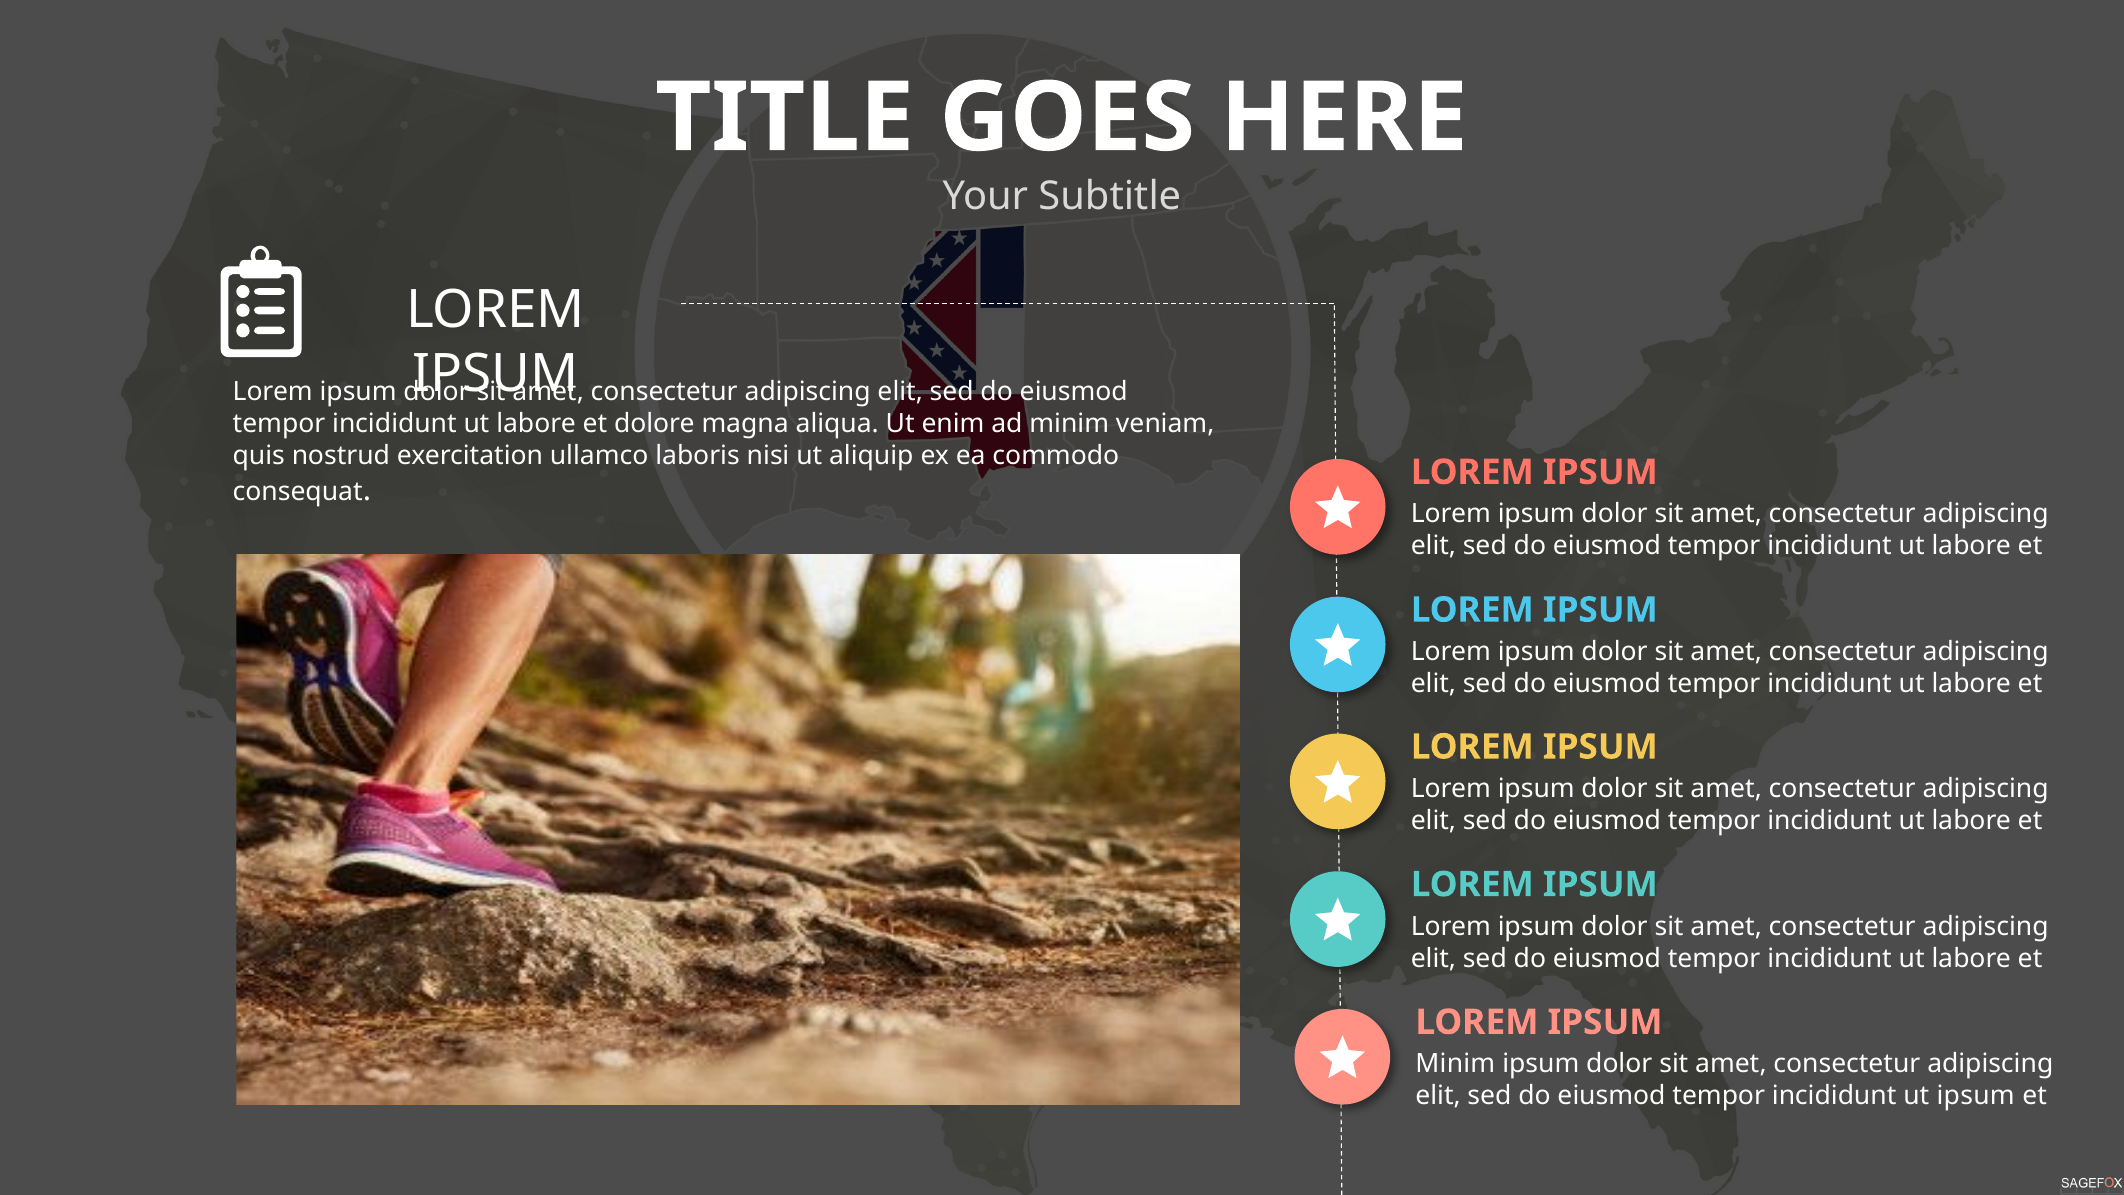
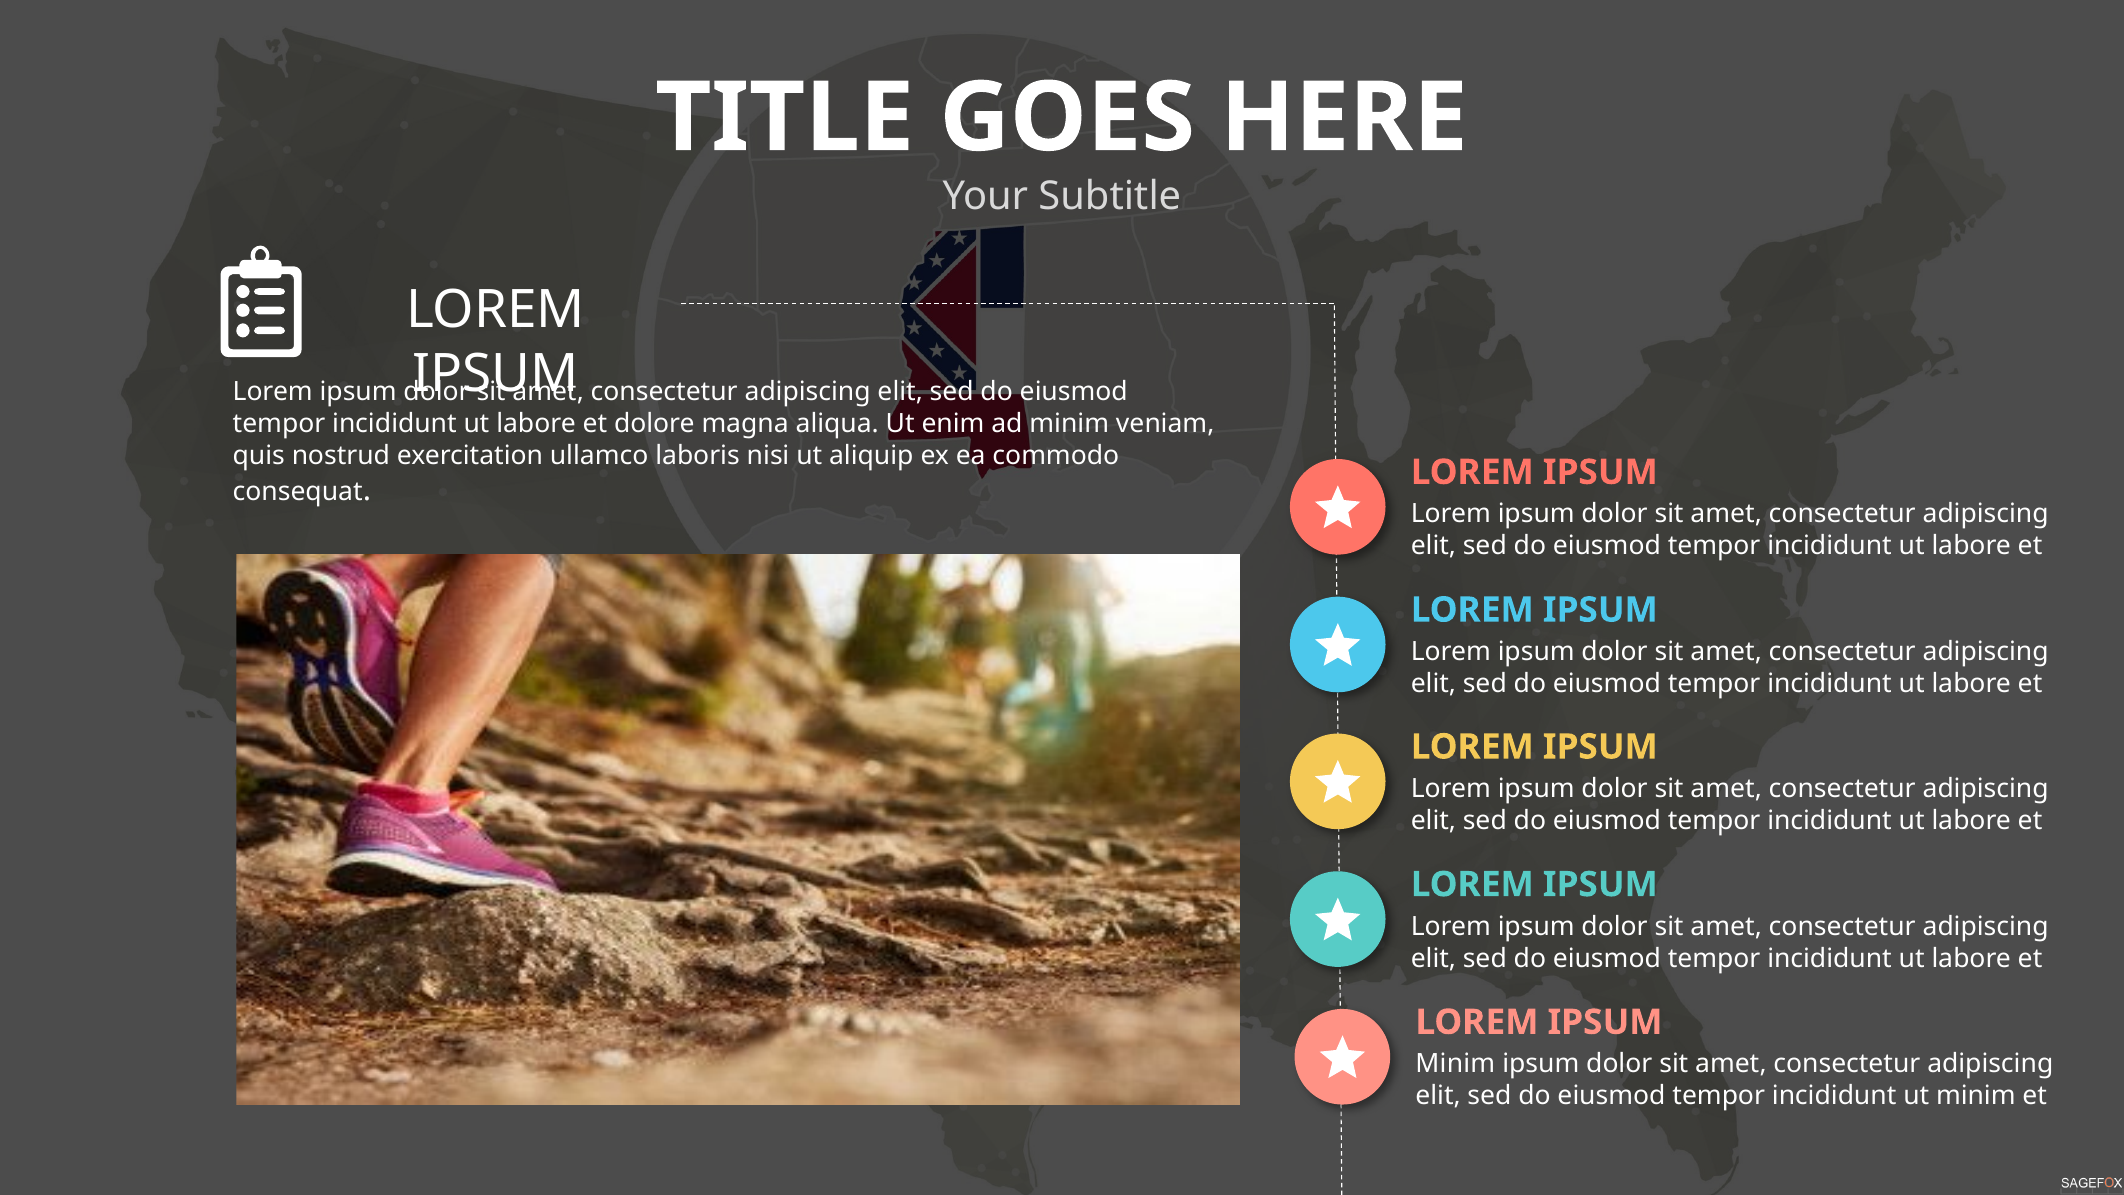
ut ipsum: ipsum -> minim (1976, 1096)
